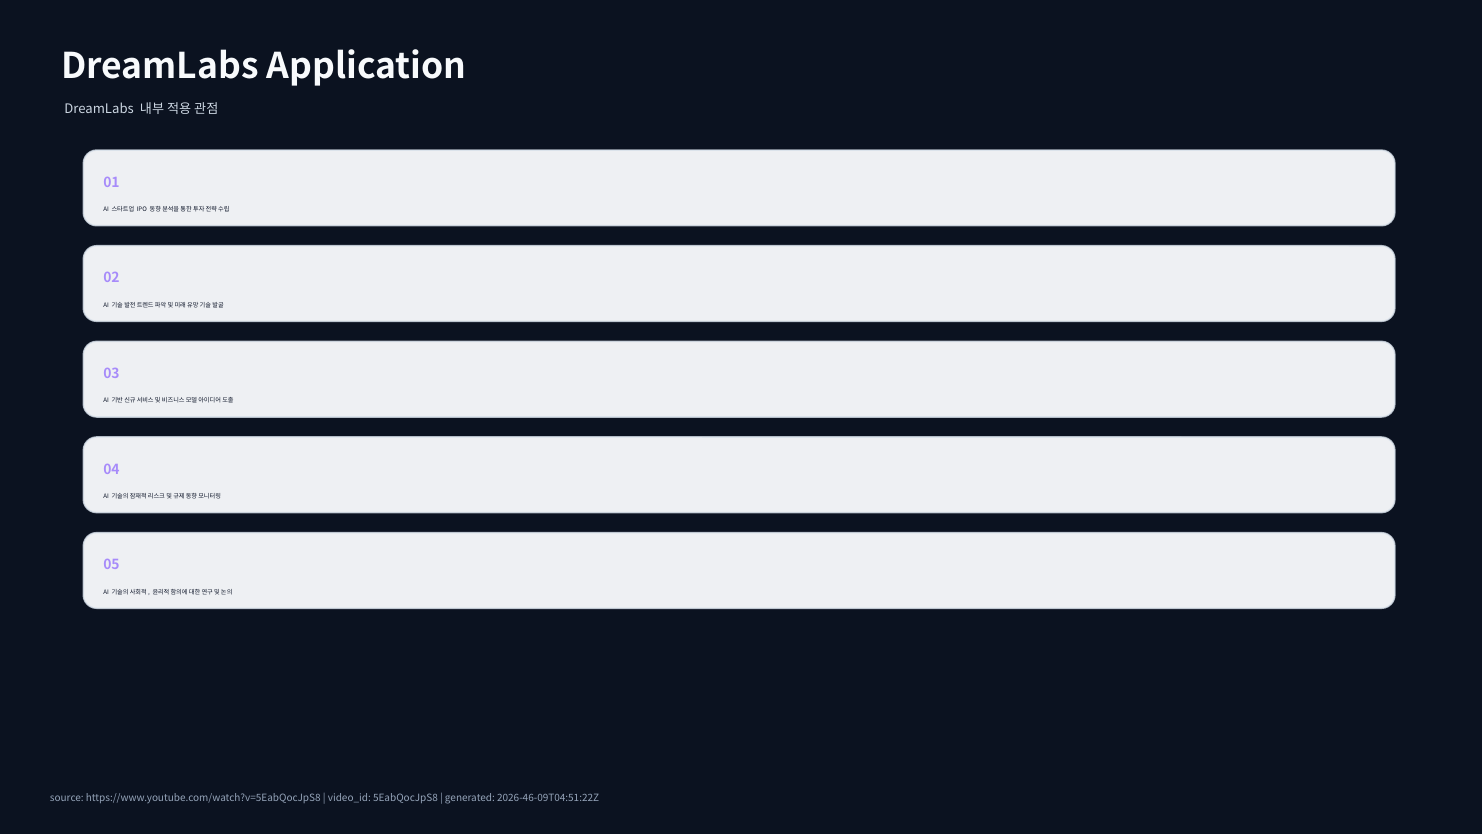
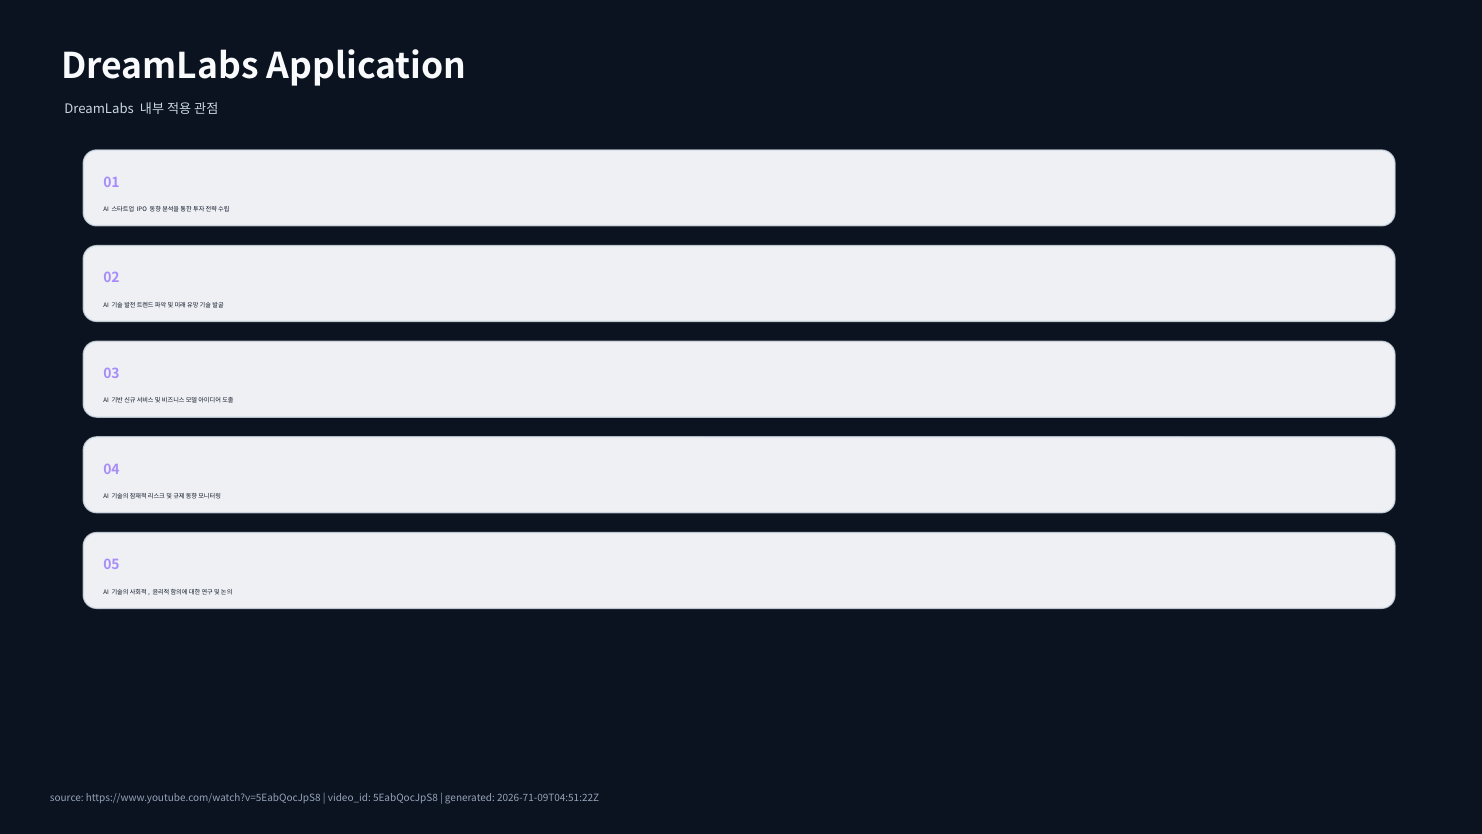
2026-46-09T04:51:22Z: 2026-46-09T04:51:22Z -> 2026-71-09T04:51:22Z (548, 798)
